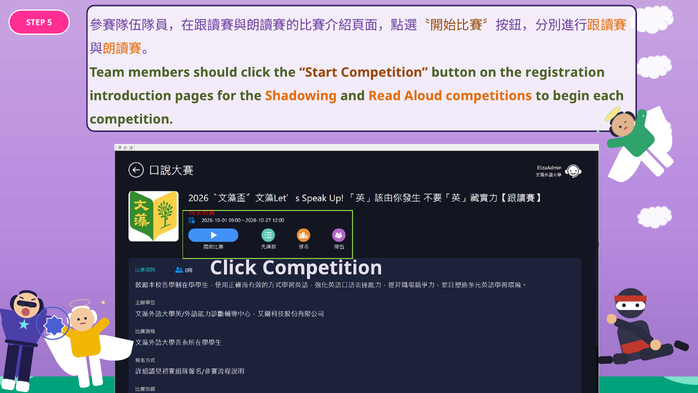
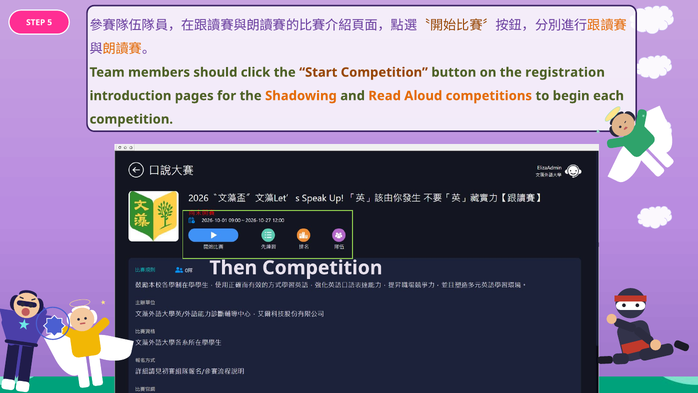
Click: Click -> Then (233, 268)
